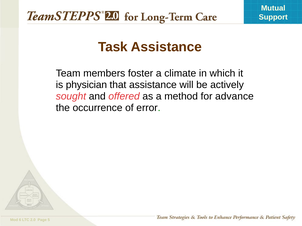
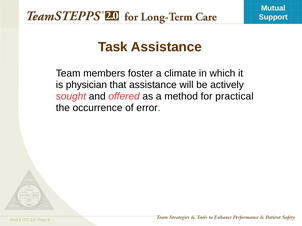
advance: advance -> practical (234, 96)
